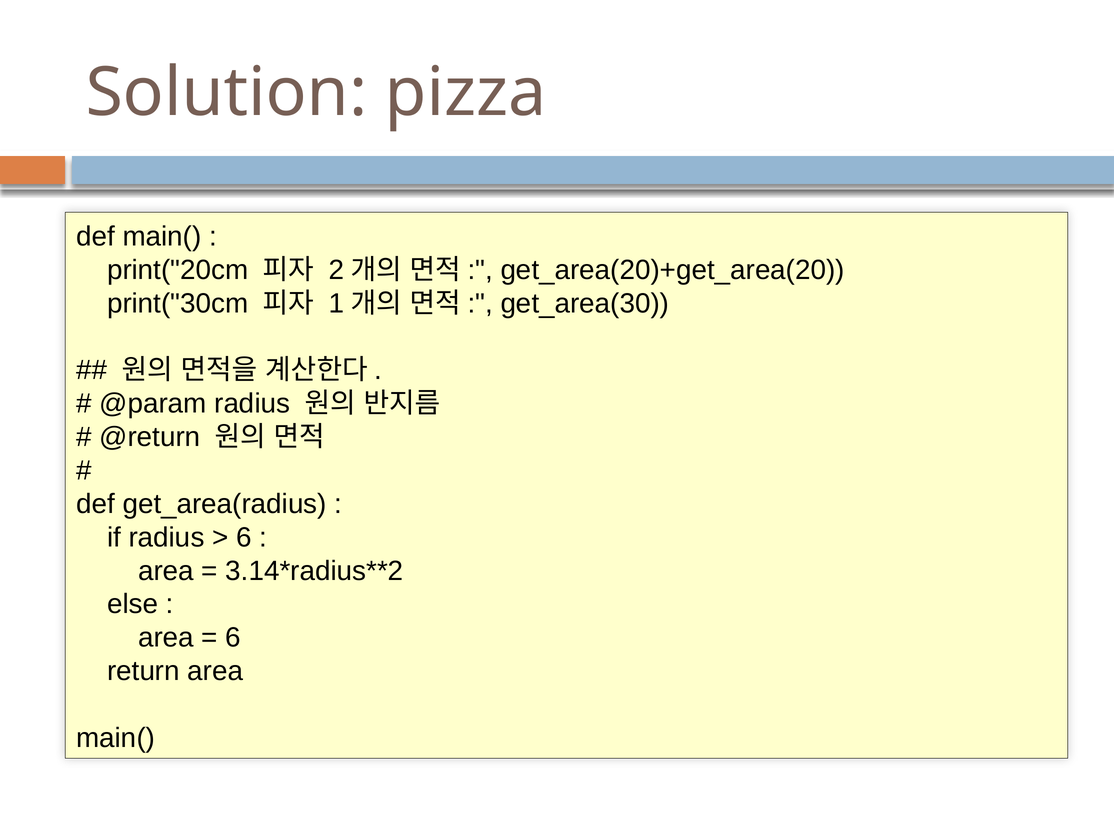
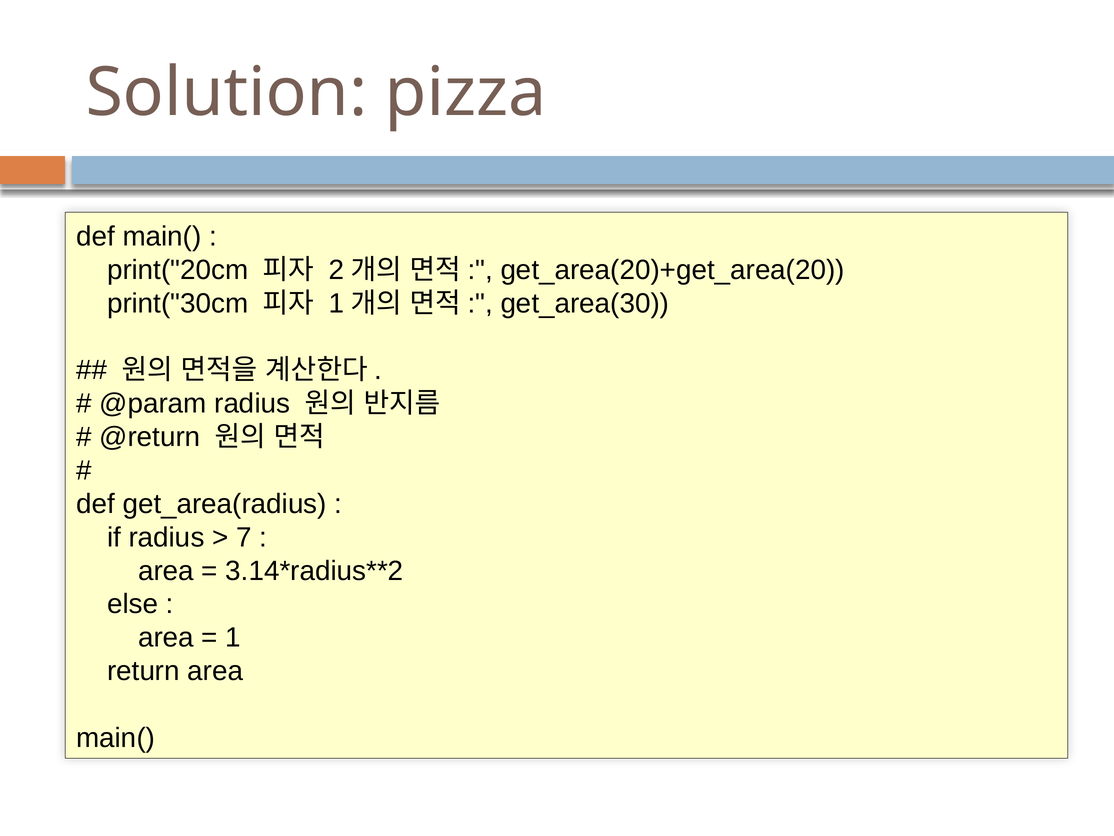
6: 6 -> 7 (244, 537)
6: 6 -> 1 (233, 637)
